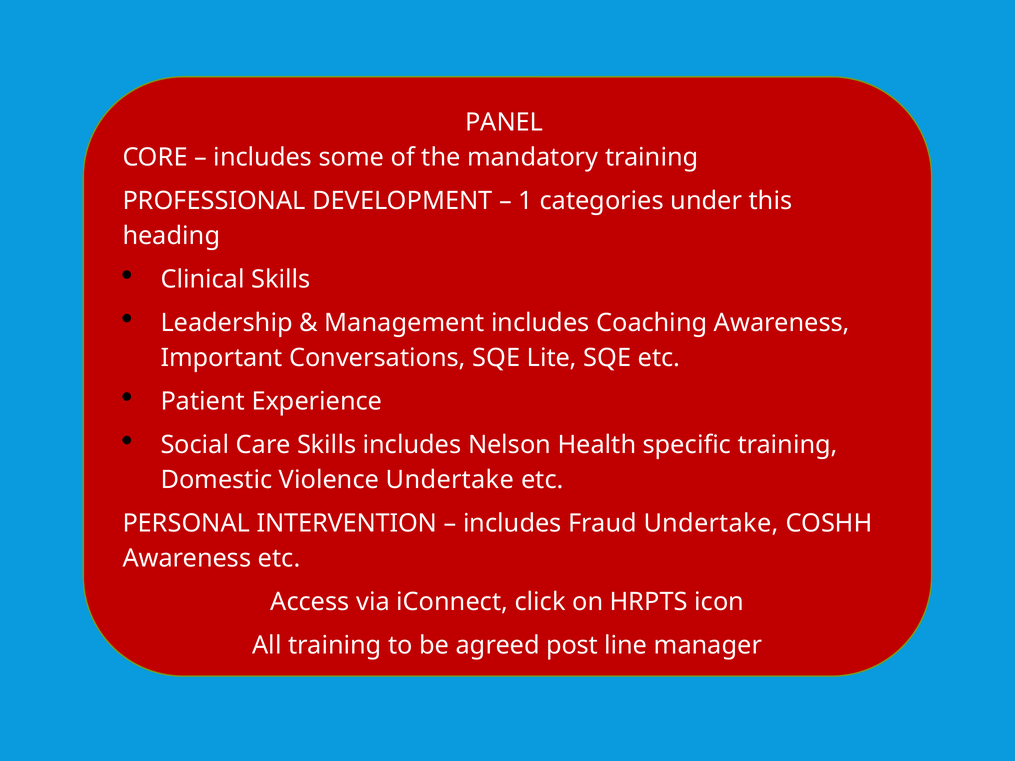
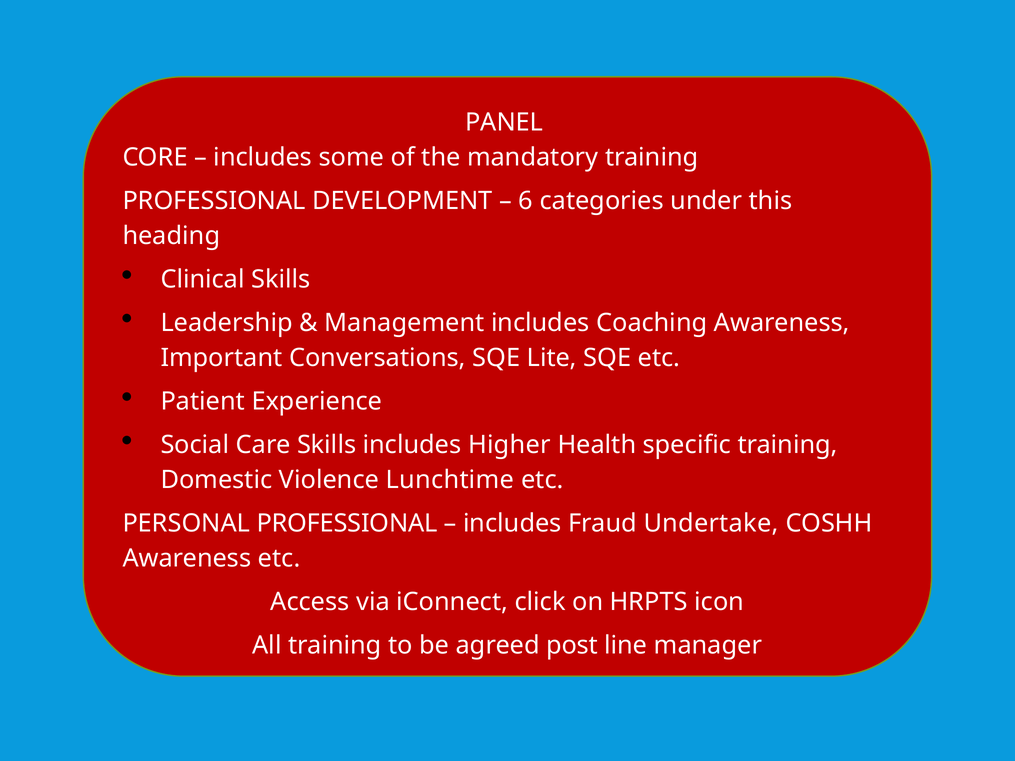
1: 1 -> 6 (526, 201)
Nelson: Nelson -> Higher (509, 445)
Violence Undertake: Undertake -> Lunchtime (450, 480)
PERSONAL INTERVENTION: INTERVENTION -> PROFESSIONAL (347, 523)
